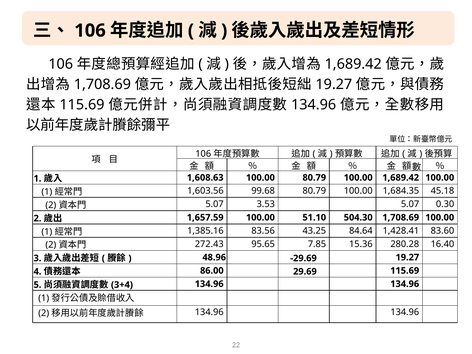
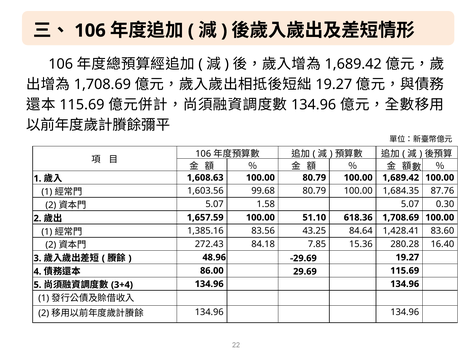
45.18: 45.18 -> 87.76 (442, 191)
3.53: 3.53 -> 1.58 (266, 204)
504.30: 504.30 -> 618.36 (358, 217)
95.65: 95.65 -> 84.18 (263, 244)
